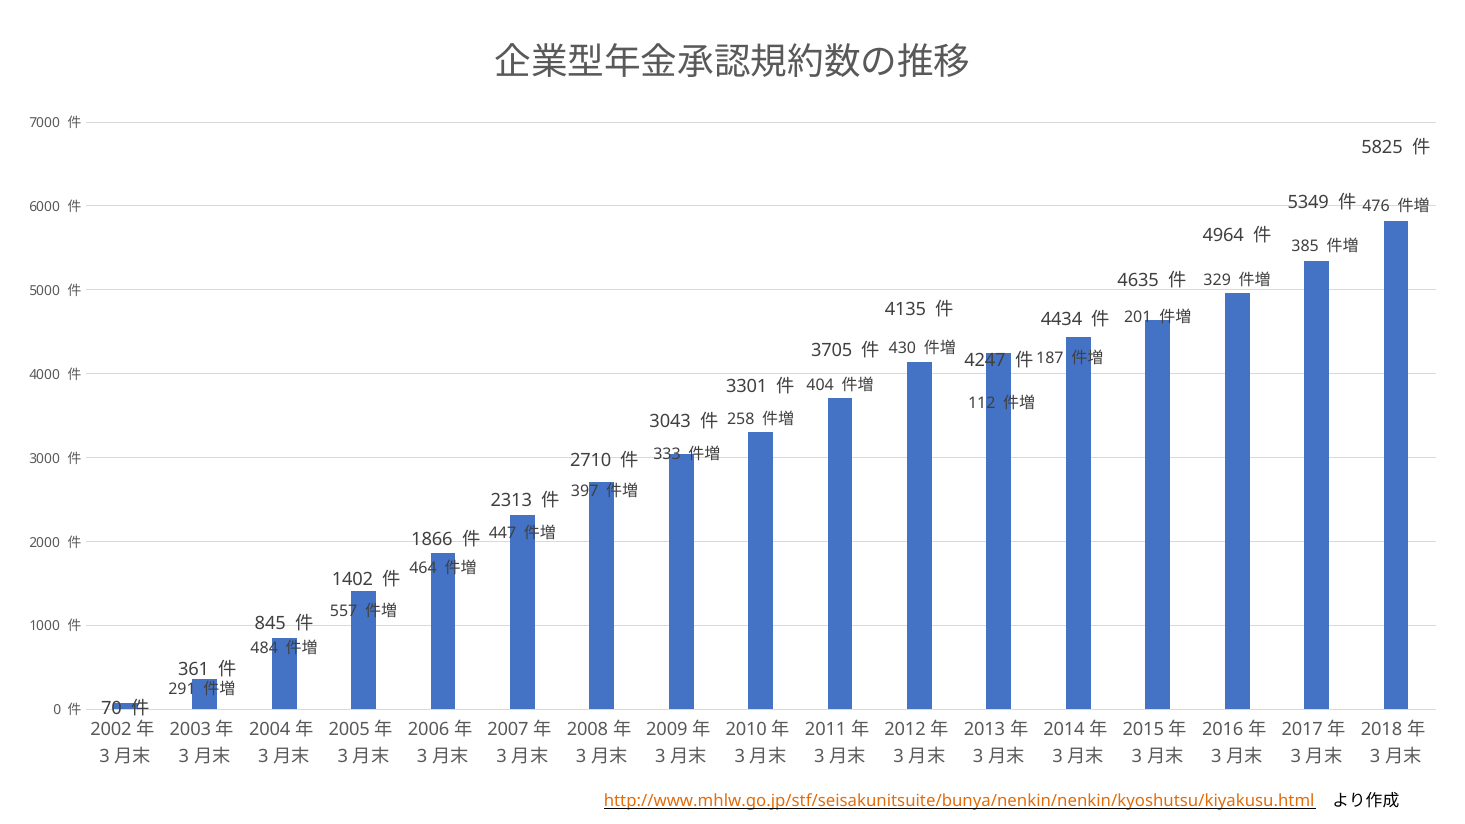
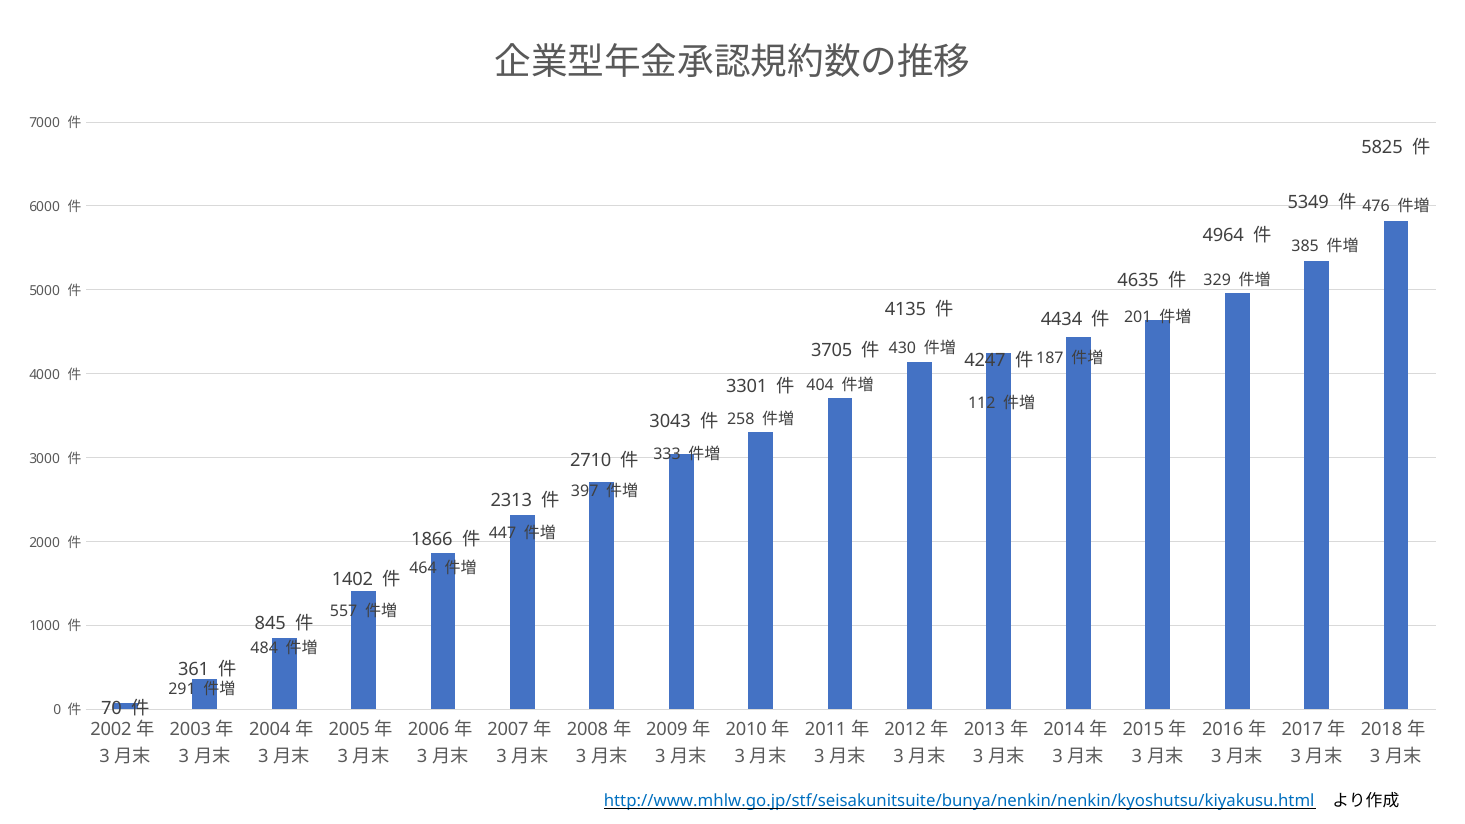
http://www.mhlw.go.jp/stf/seisakunitsuite/bunya/nenkin/nenkin/kyoshutsu/kiyakusu.html colour: orange -> blue (959, 801)
